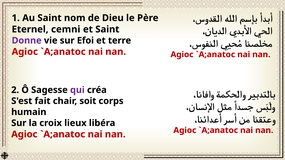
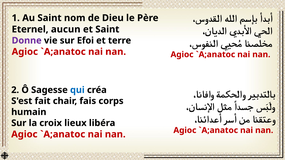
cemni: cemni -> aucun (66, 29)
qui colour: purple -> blue (77, 90)
soit: soit -> fais (88, 101)
